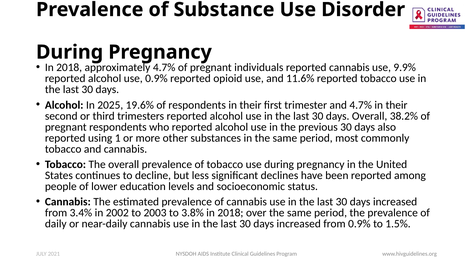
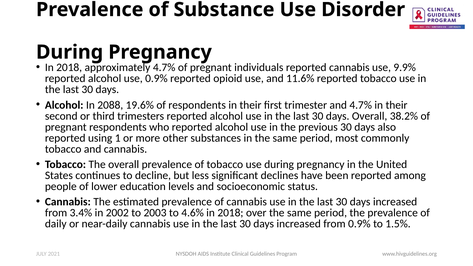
2025: 2025 -> 2088 (110, 105)
3.8%: 3.8% -> 4.6% (193, 213)
